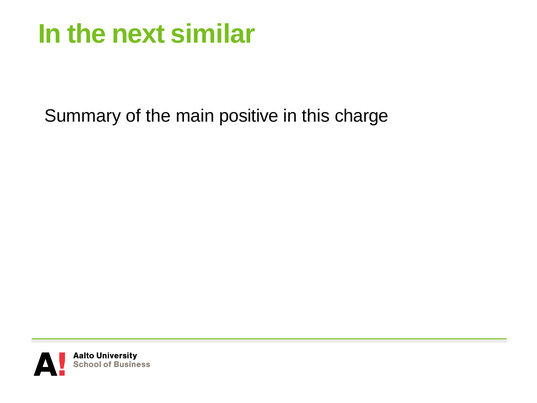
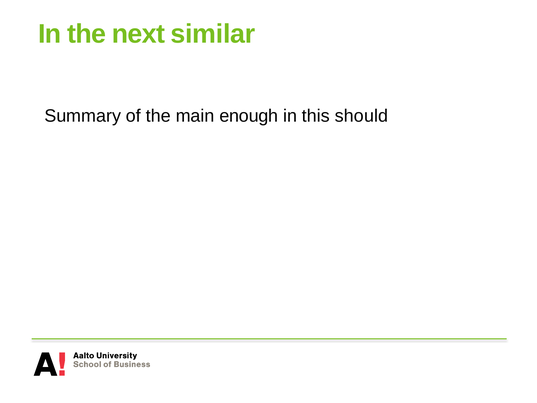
positive: positive -> enough (249, 116)
charge: charge -> should (362, 116)
